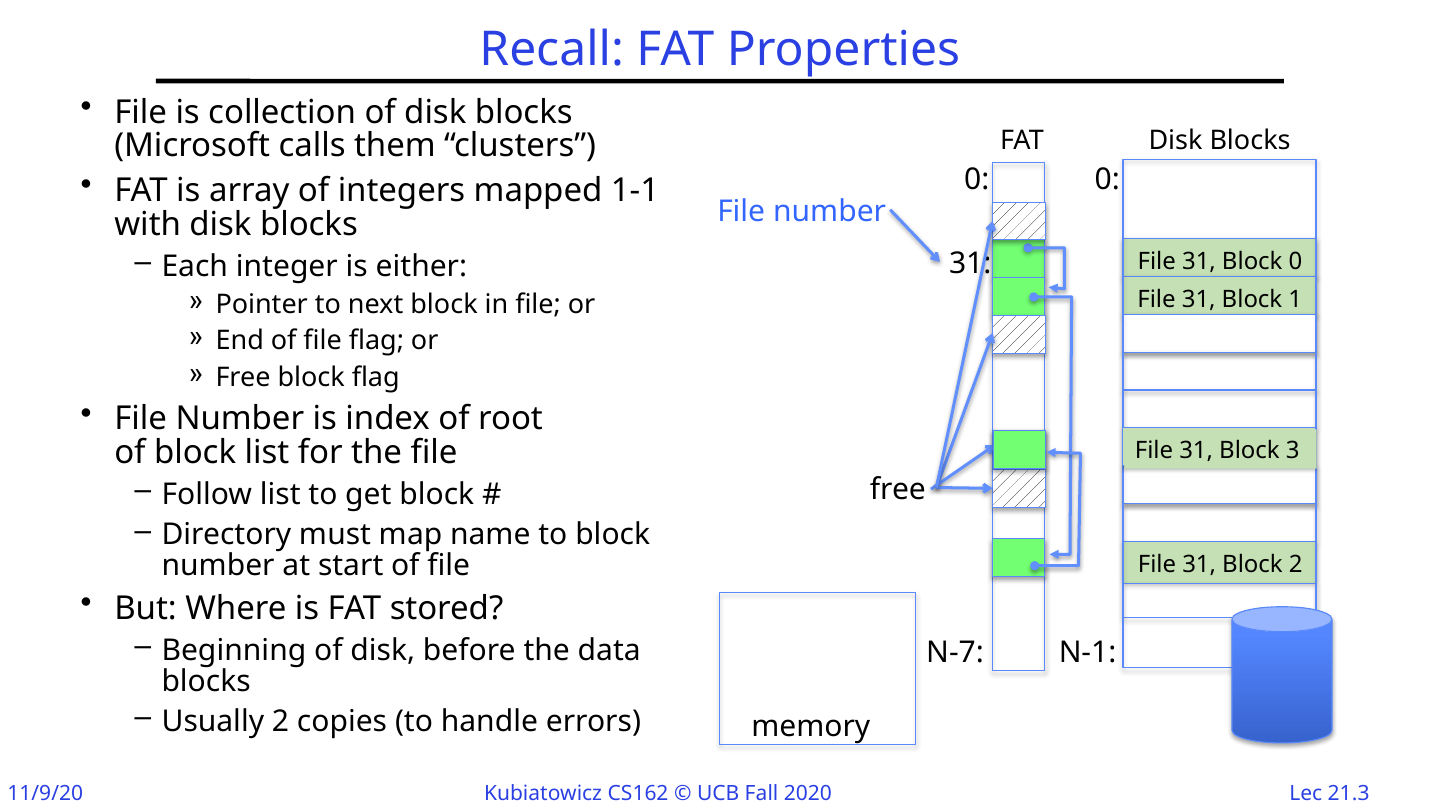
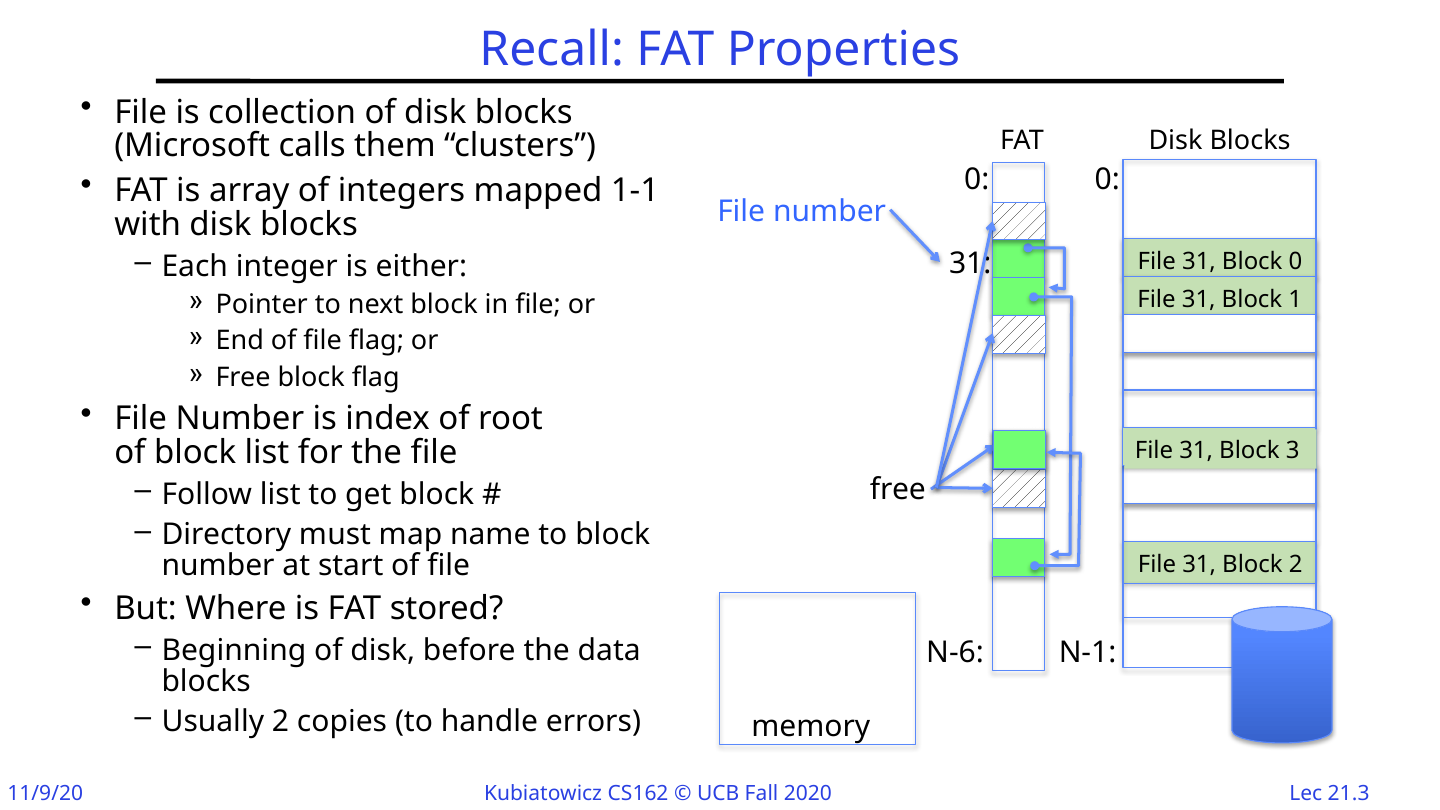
N-7: N-7 -> N-6 (955, 653)
